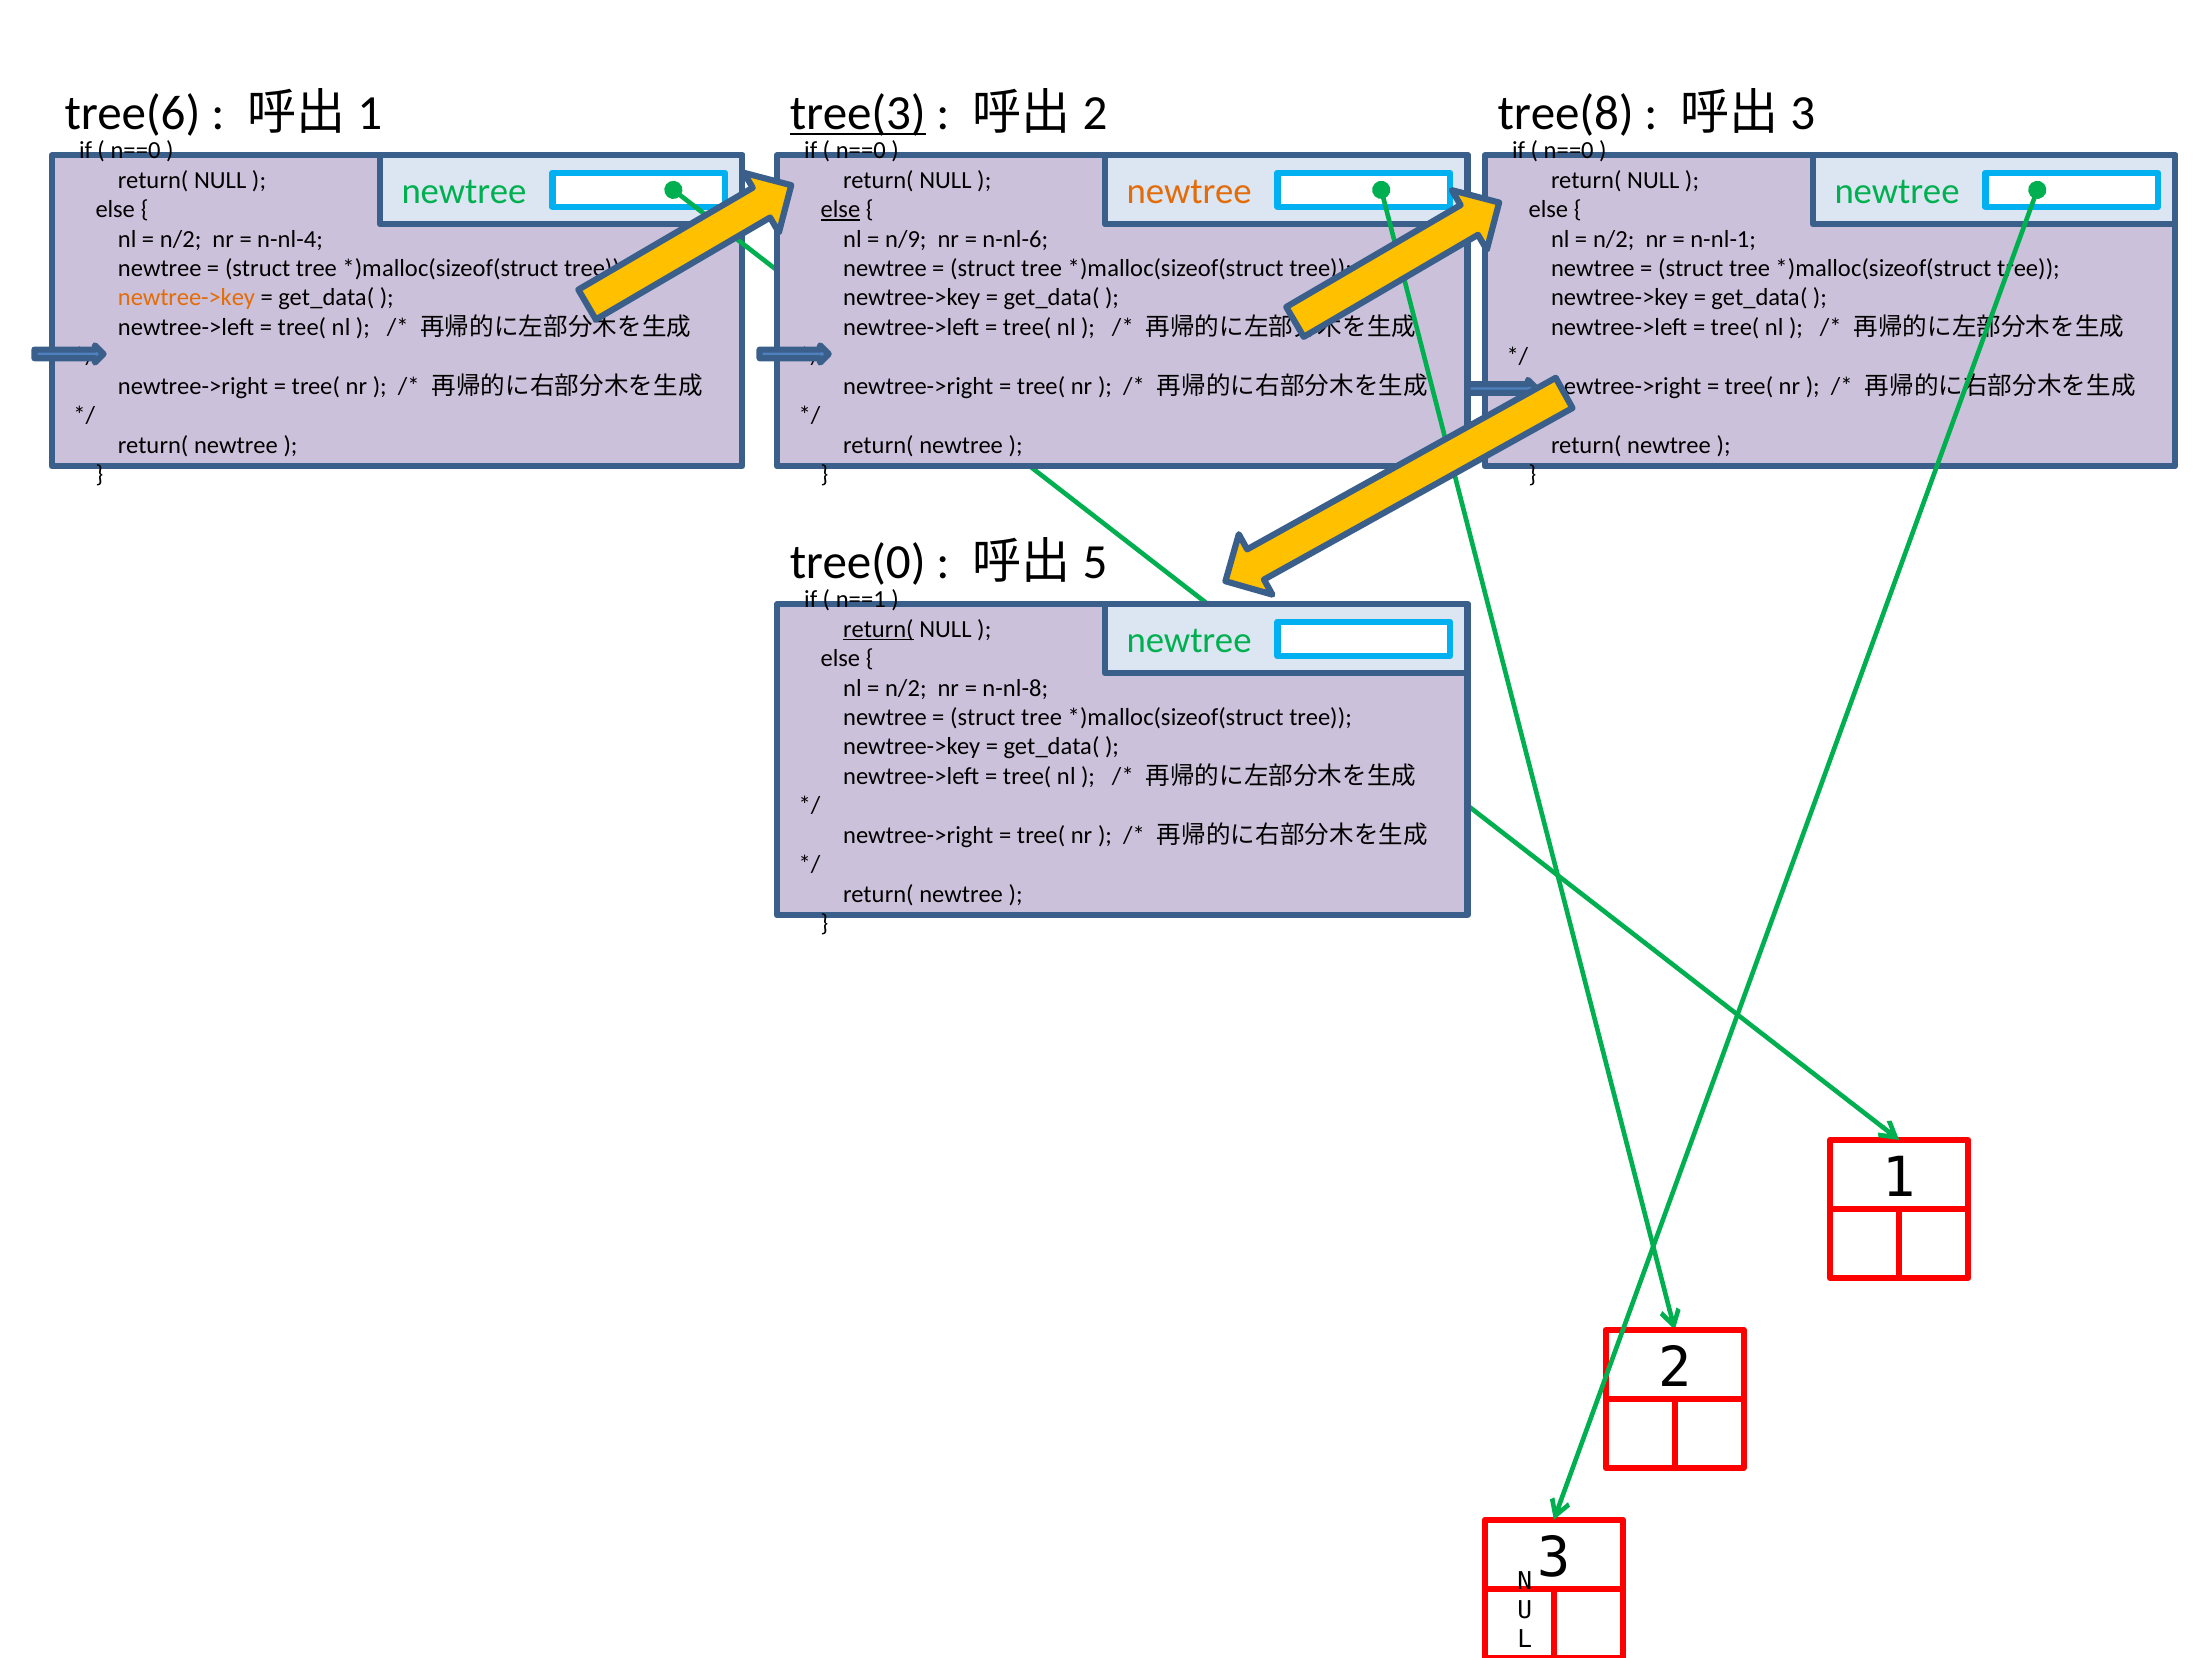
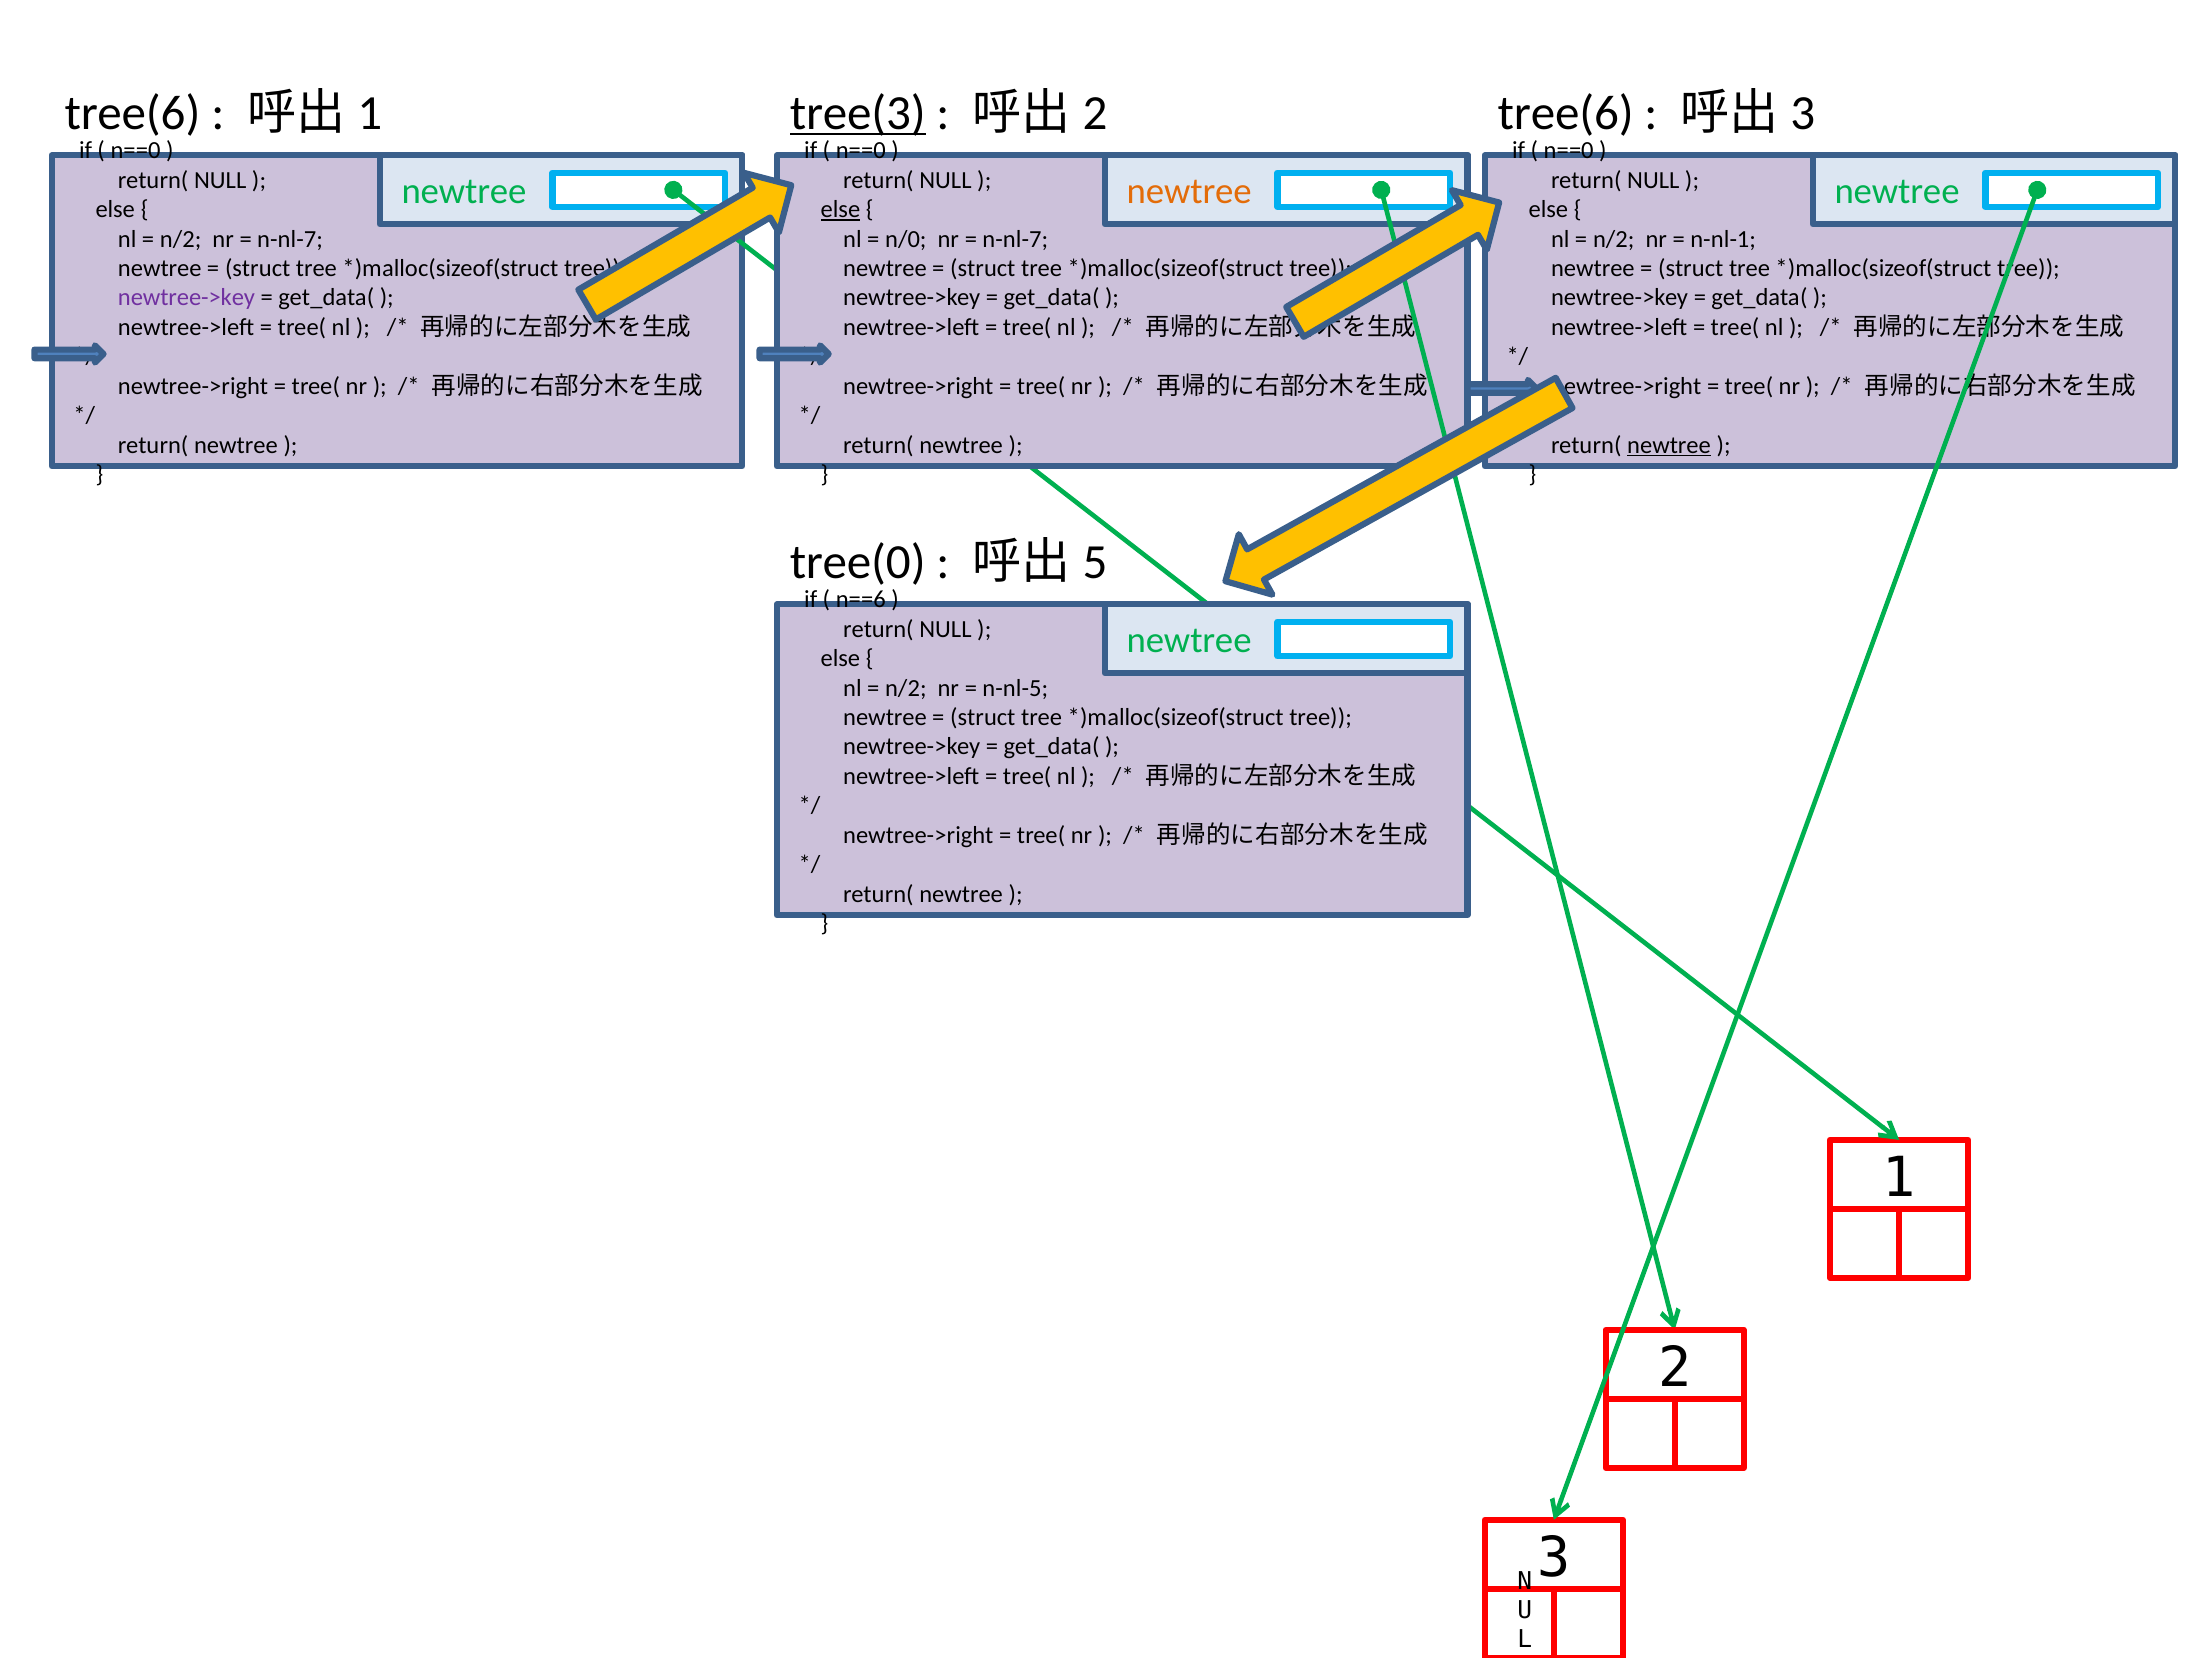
tree(8: tree(8 -> tree(6 (1566, 113)
n-nl-4: n-nl-4 -> n-nl-7 (290, 239)
n/9: n/9 -> n/0 (906, 239)
n-nl-6: n-nl-6 -> n-nl-7 (1015, 239)
newtree->key colour: orange -> purple (186, 298)
newtree underline: none -> present (1669, 445)
n==1: n==1 -> n==6 (861, 600)
return( underline: present -> none (878, 629)
n-nl-8: n-nl-8 -> n-nl-5 (1015, 688)
